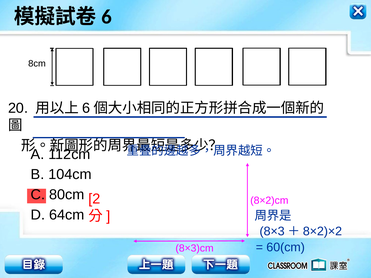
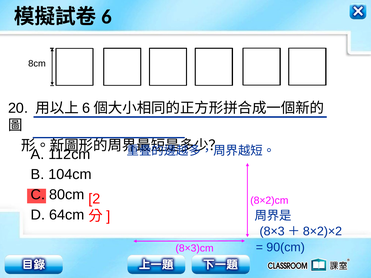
60(cm: 60(cm -> 90(cm (286, 248)
